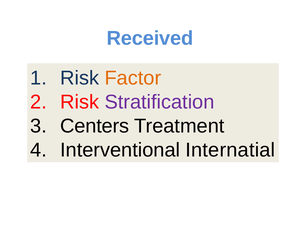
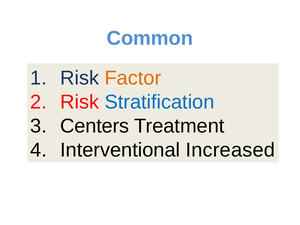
Received: Received -> Common (150, 38)
Stratification colour: purple -> blue (159, 102)
Internatial: Internatial -> Increased (230, 150)
